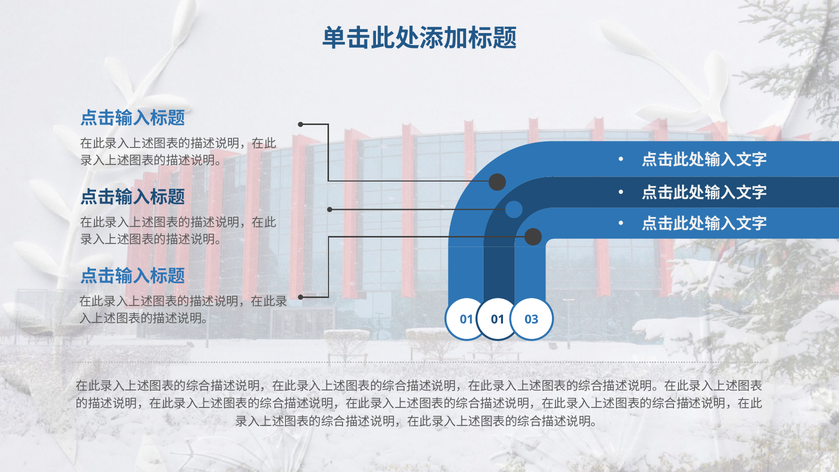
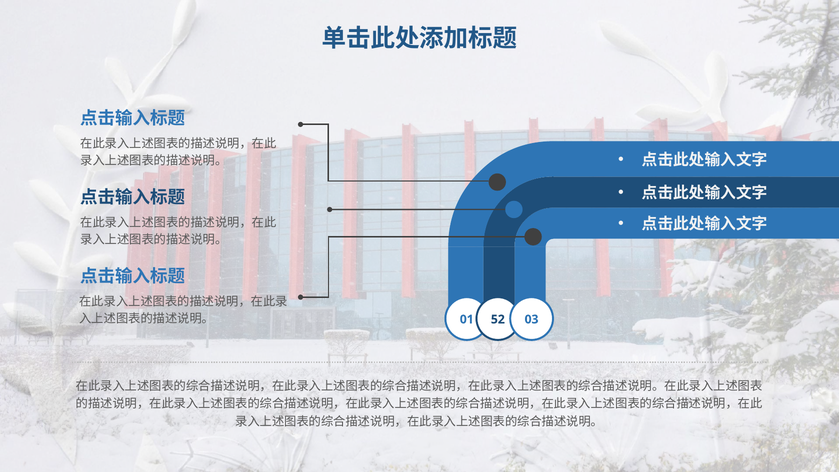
01 01: 01 -> 52 (498, 319)
